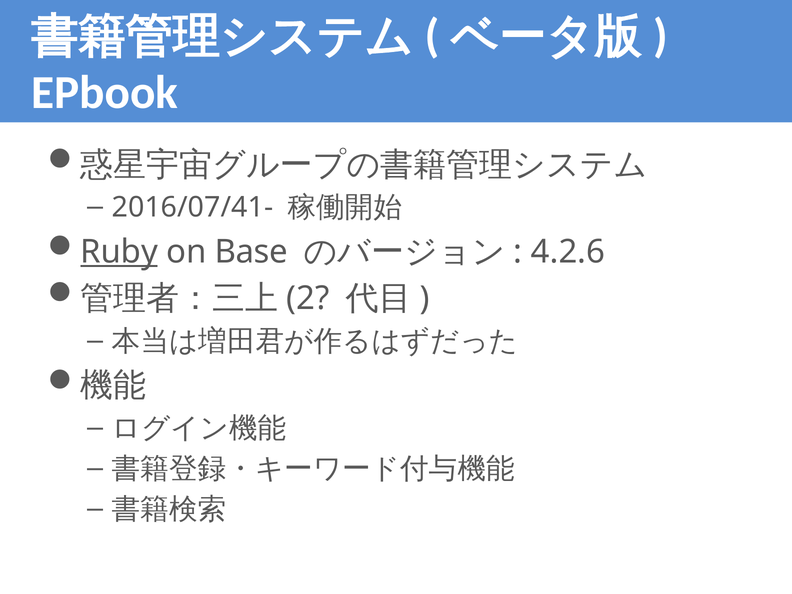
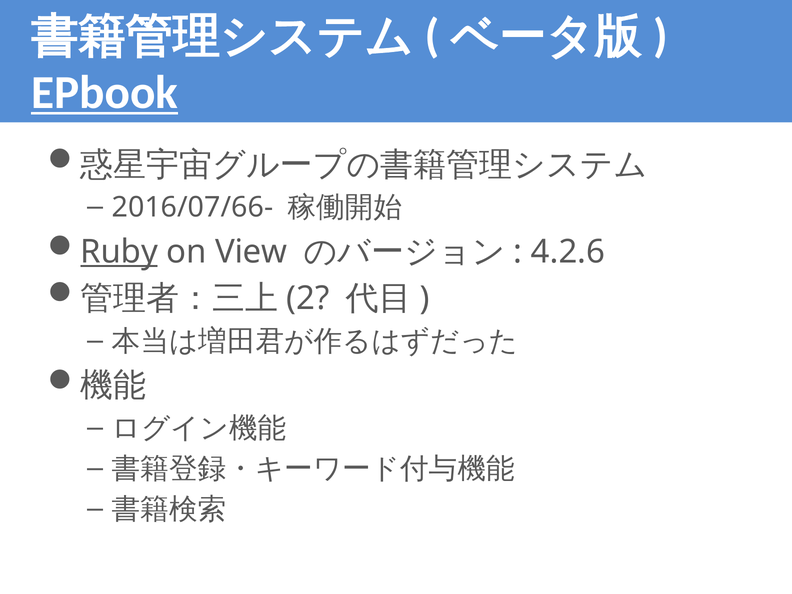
EPbook underline: none -> present (105, 93)
2016/07/41-: 2016/07/41- -> 2016/07/66- (193, 207)
Base: Base -> View (251, 252)
